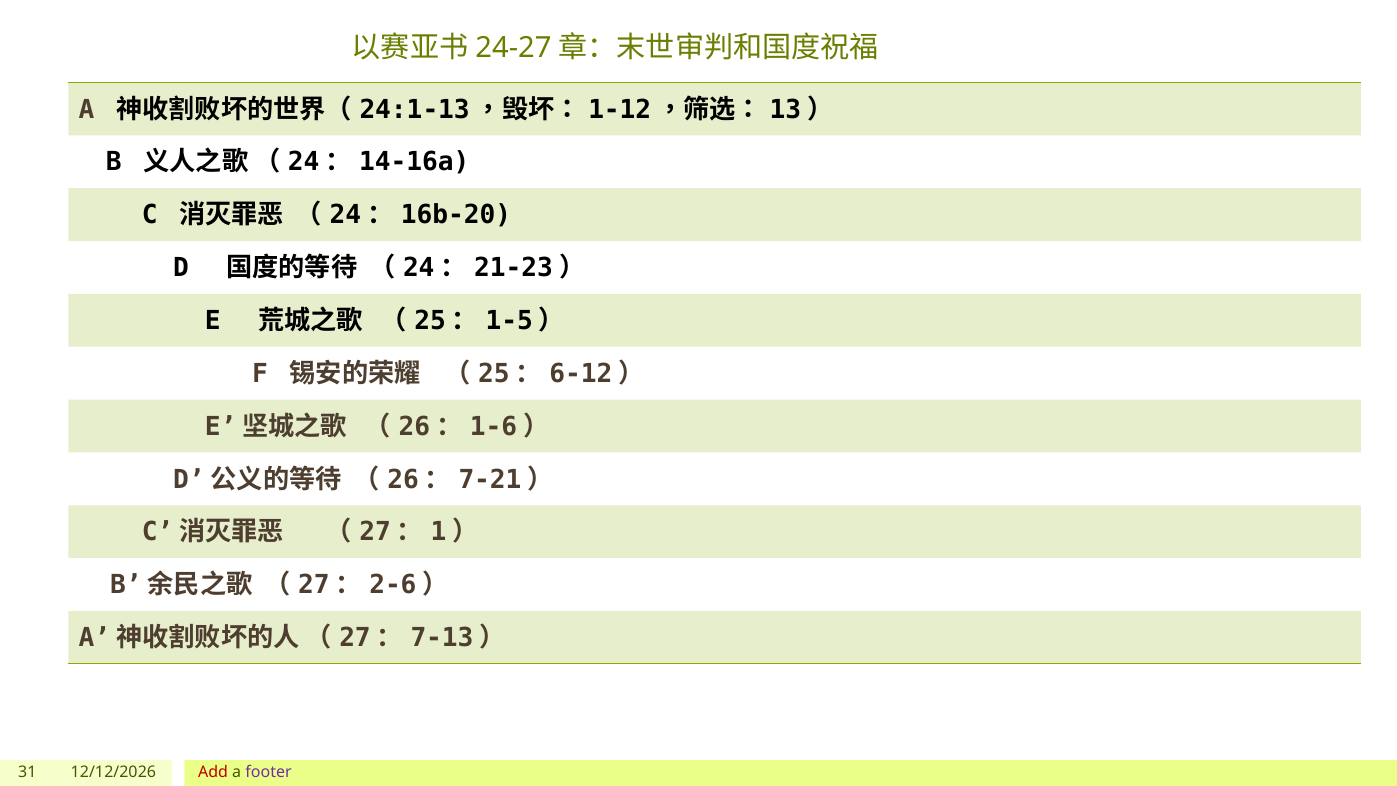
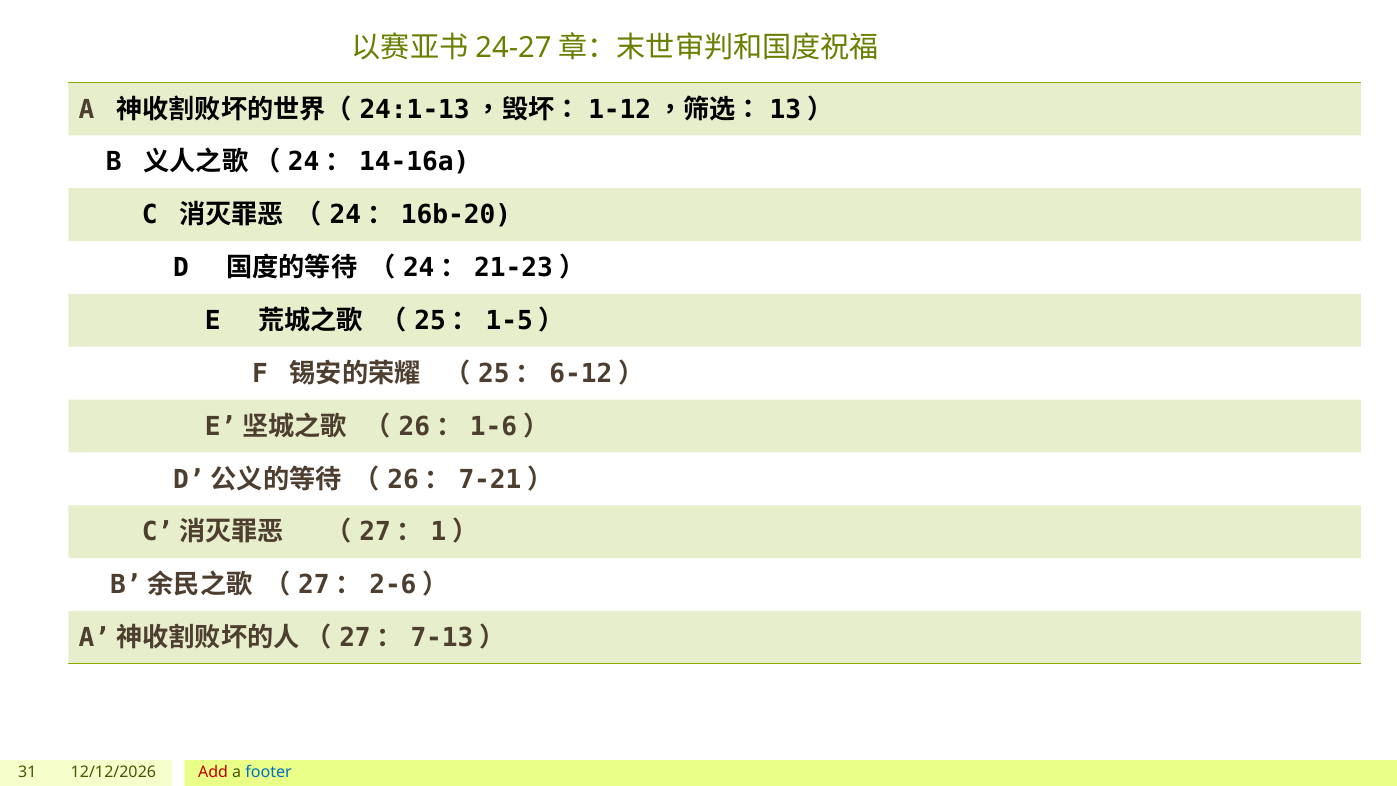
footer colour: purple -> blue (269, 772)
